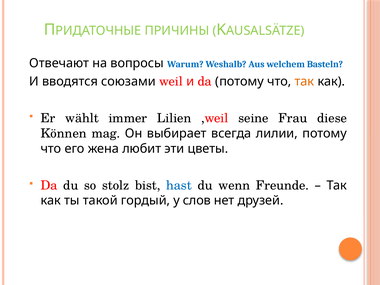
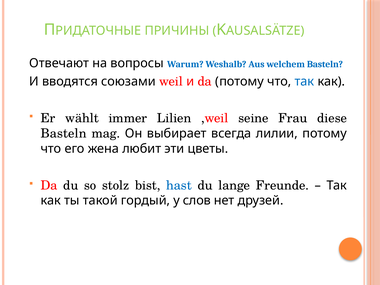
так colour: orange -> blue (304, 81)
Können: Können -> Basteln (64, 133)
wenn: wenn -> lange (234, 185)
